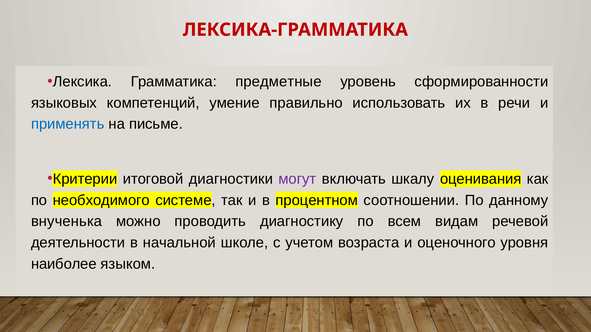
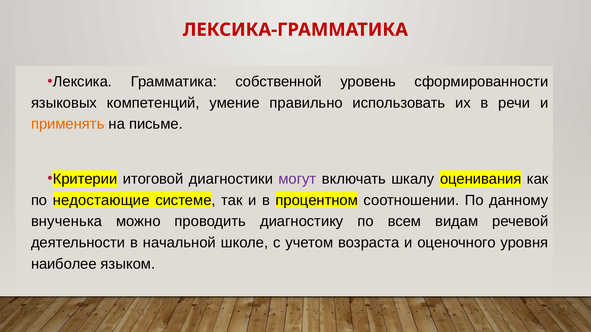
предметные: предметные -> собственной (279, 82)
применять colour: blue -> orange (68, 124)
необходимого: необходимого -> недостающие (101, 200)
